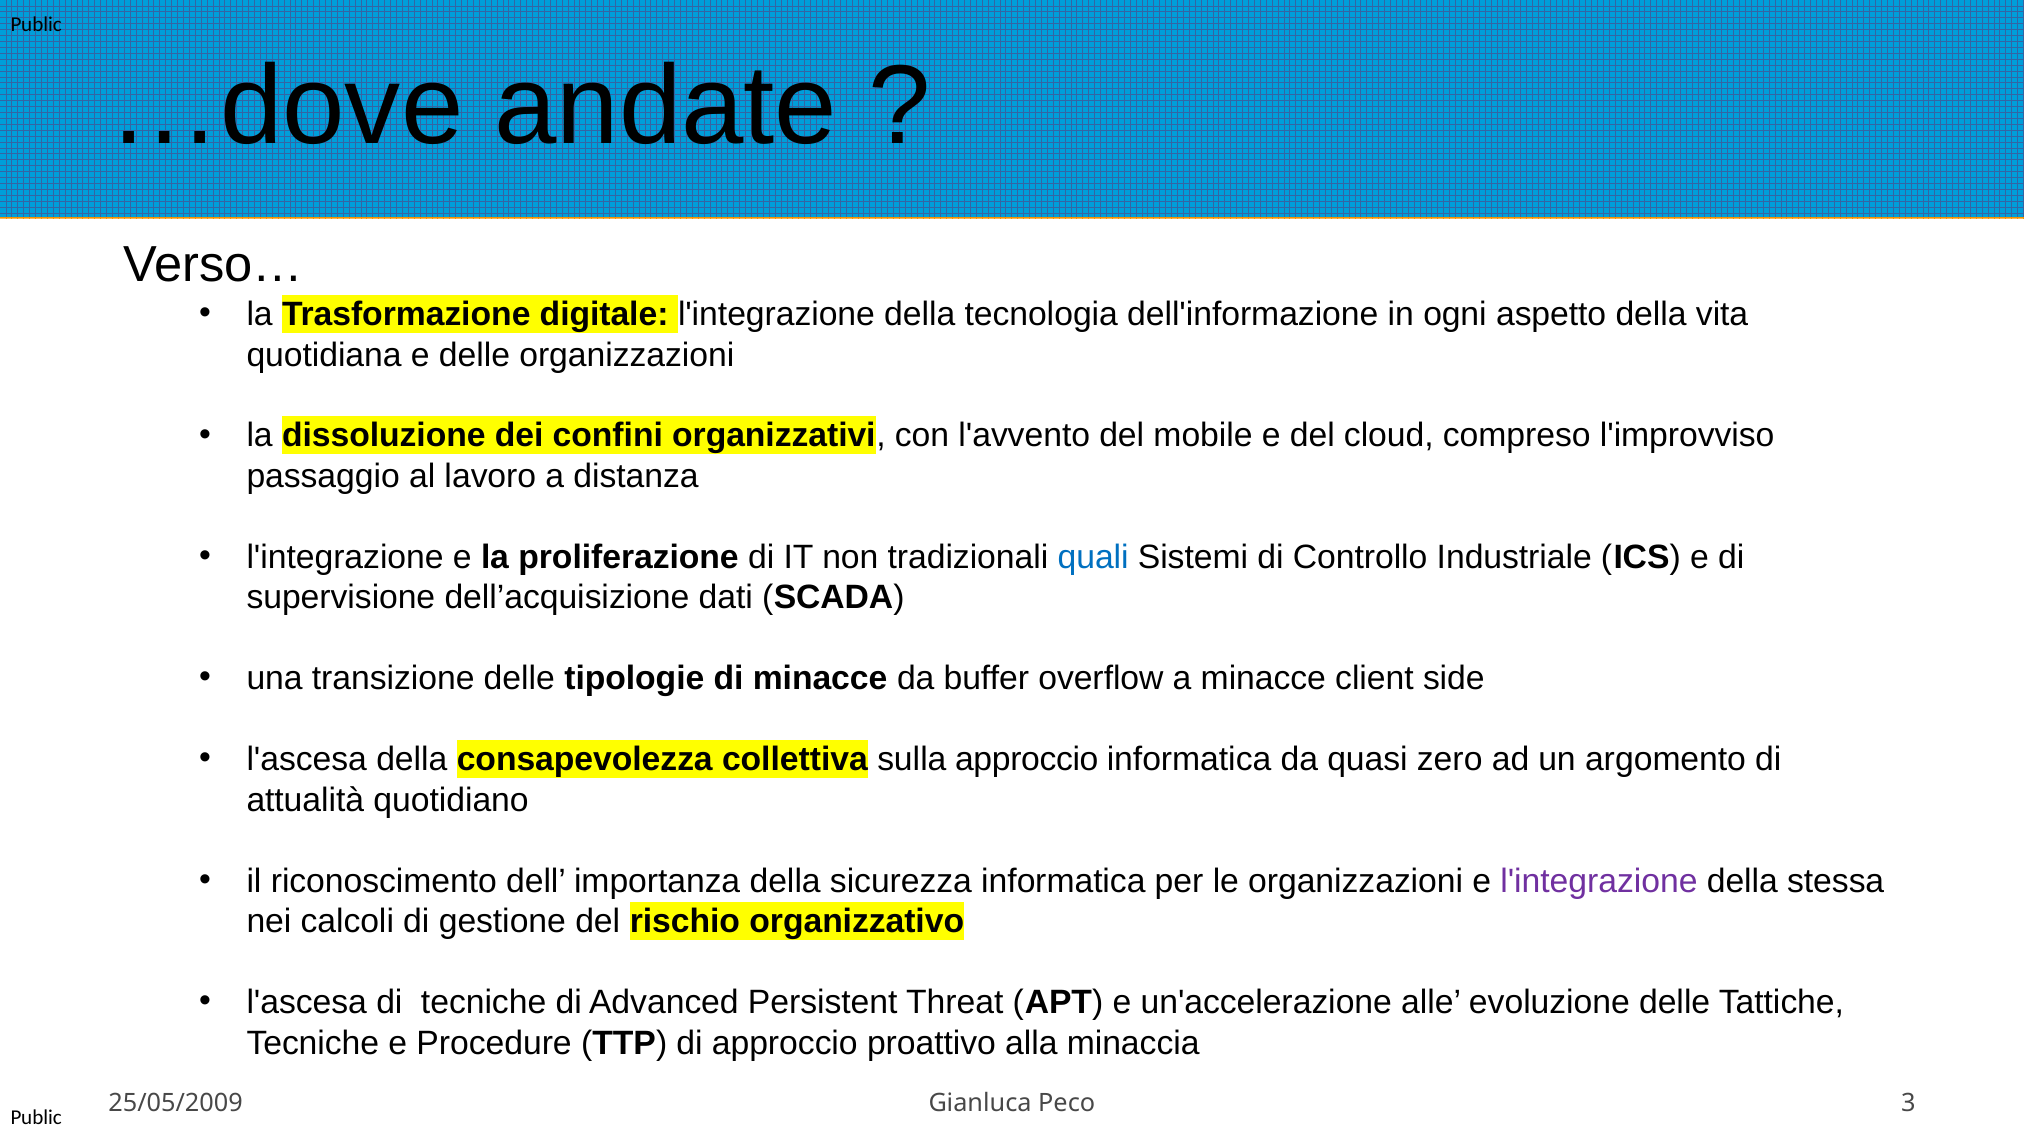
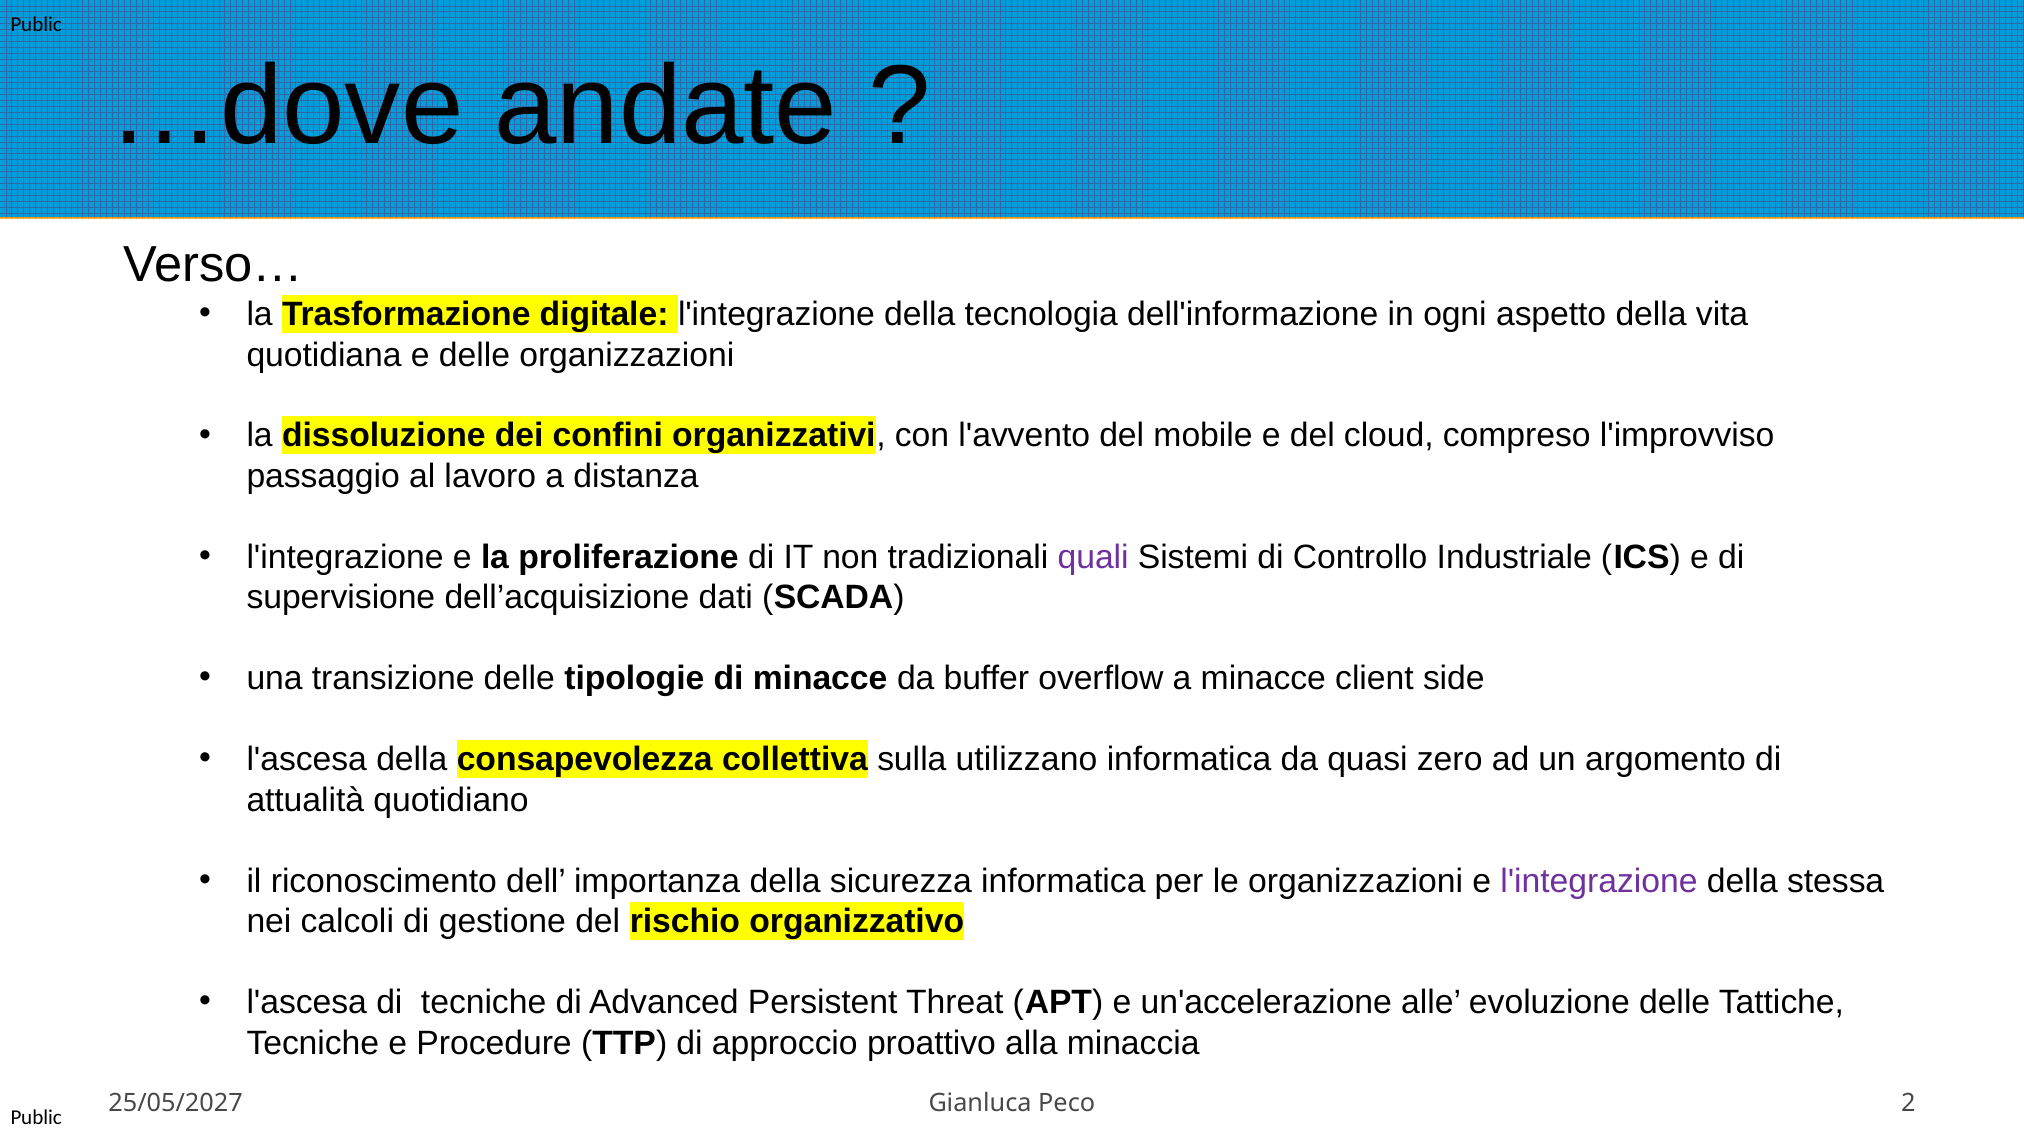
quali colour: blue -> purple (1093, 557)
sulla approccio: approccio -> utilizzano (1027, 759)
25/05/2009: 25/05/2009 -> 25/05/2027 (176, 1102)
3: 3 -> 2 (1908, 1102)
